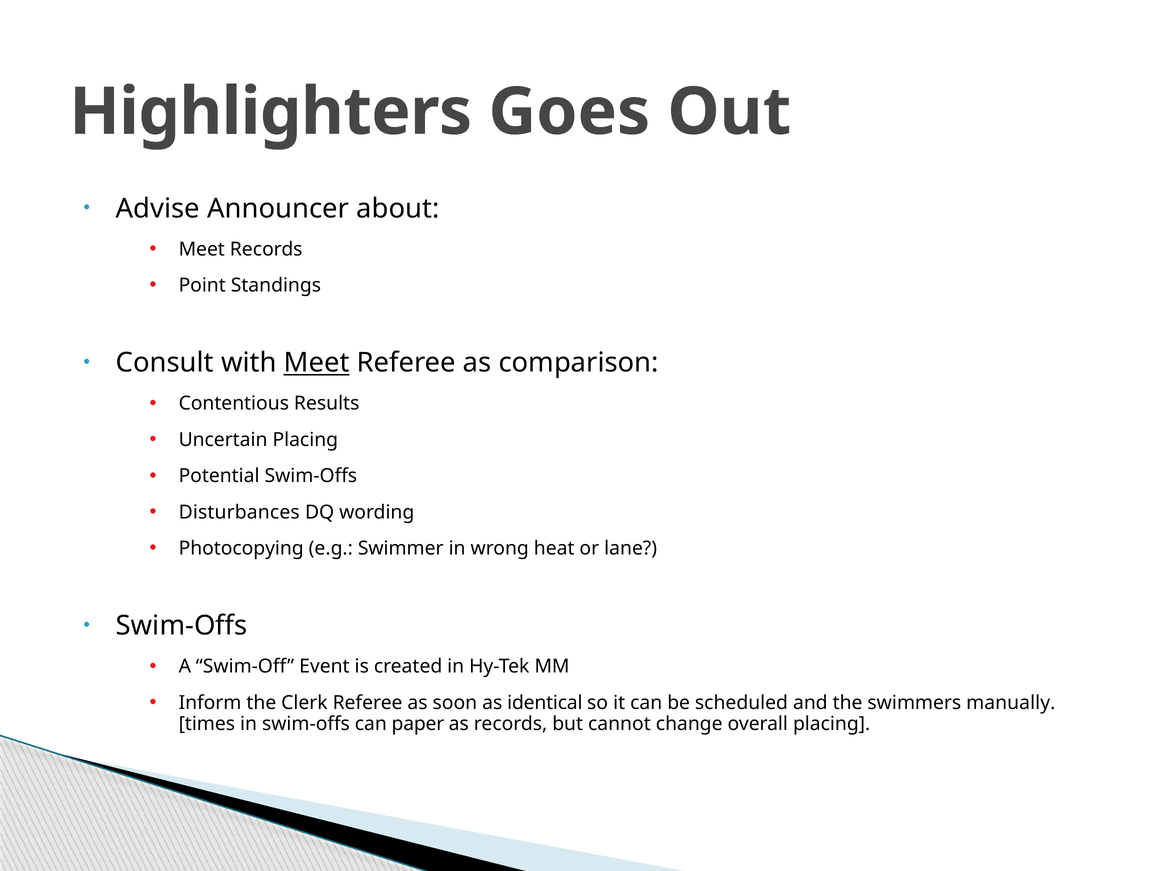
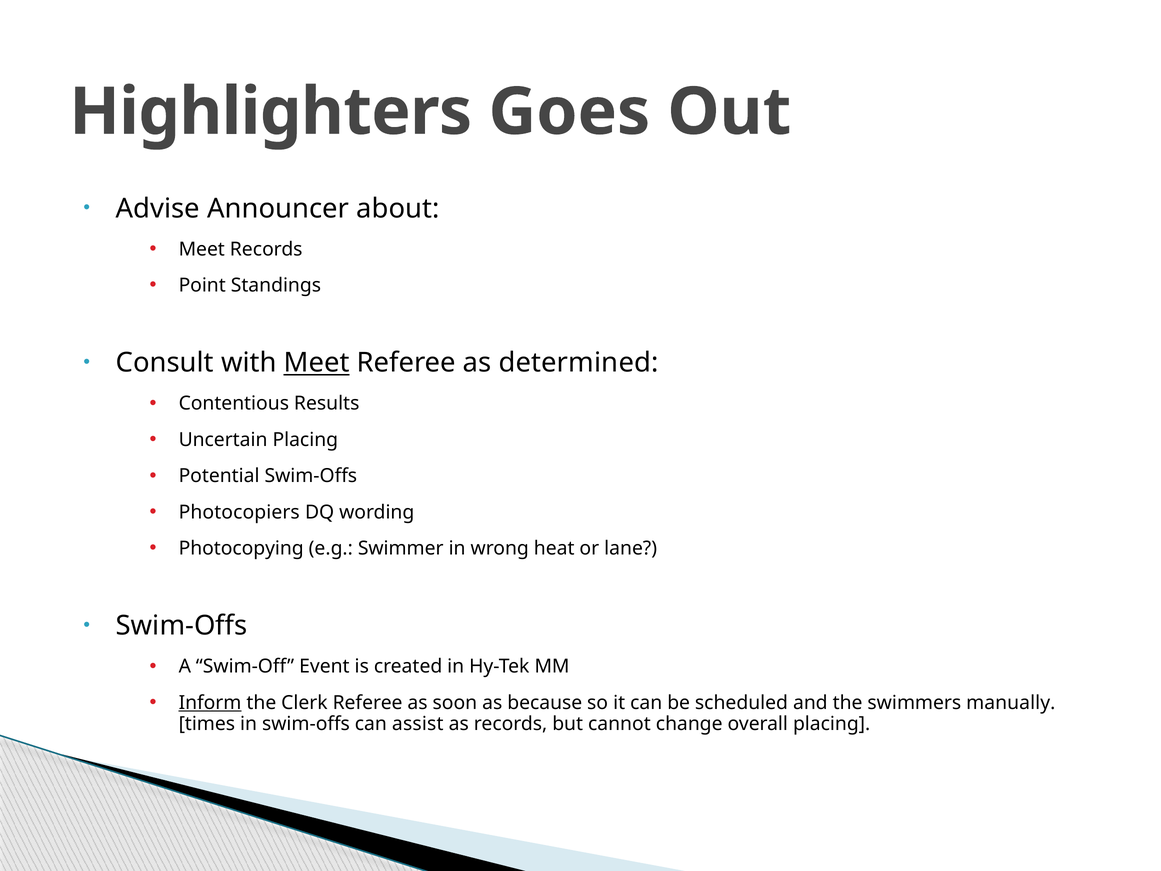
comparison: comparison -> determined (579, 363)
Disturbances: Disturbances -> Photocopiers (239, 512)
Inform underline: none -> present (210, 703)
identical: identical -> because (545, 703)
paper: paper -> assist (418, 723)
